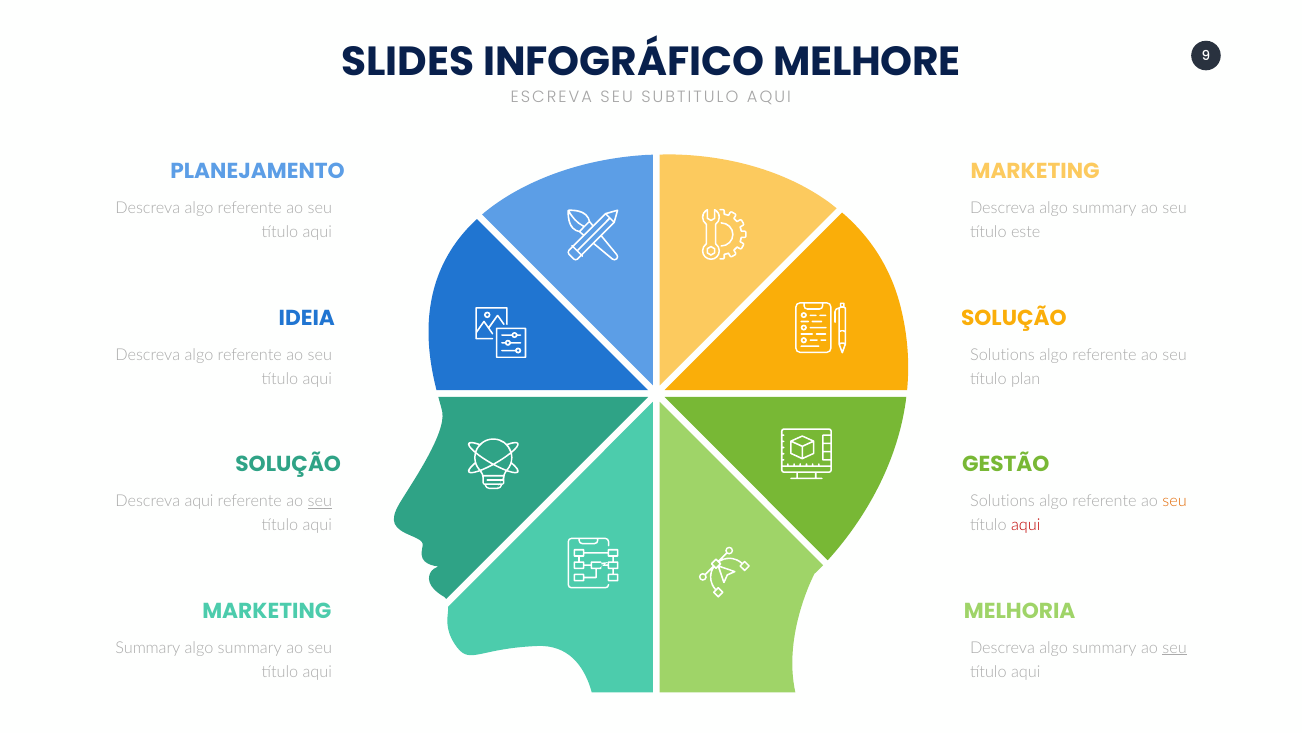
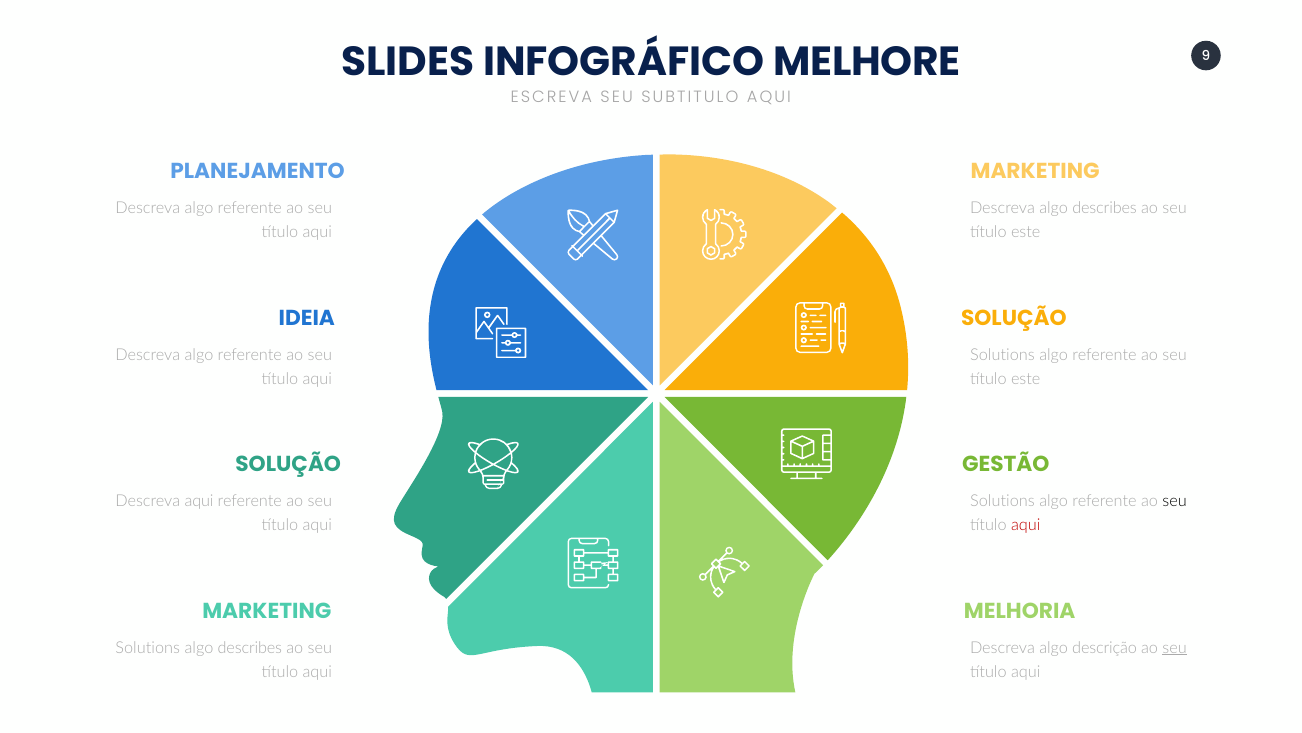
summary: summary -> describes (1105, 208)
plan: plan -> este (1026, 379)
seu underline: present -> none (320, 501)
seu colour: orange -> black (1175, 501)
Summary: Summary -> Solutions (148, 648)
summary: summary -> describes (250, 648)
summary: summary -> descrição (1105, 648)
